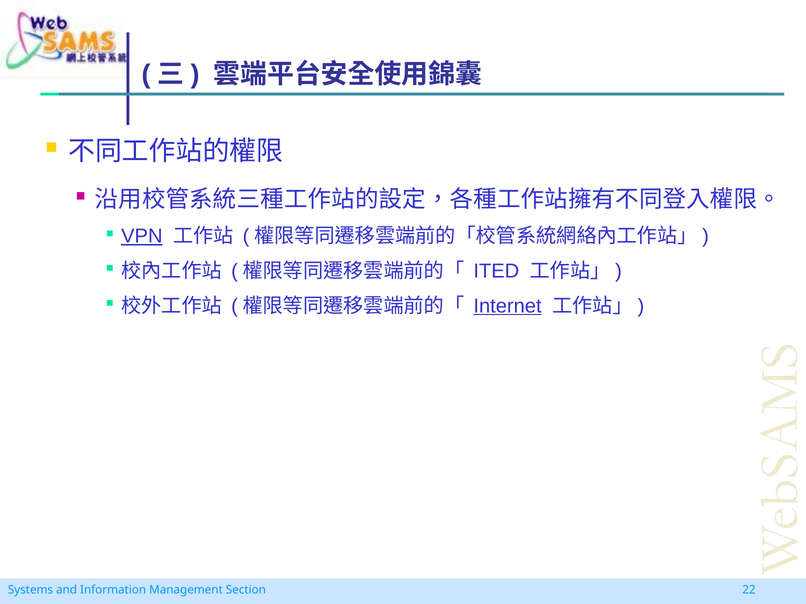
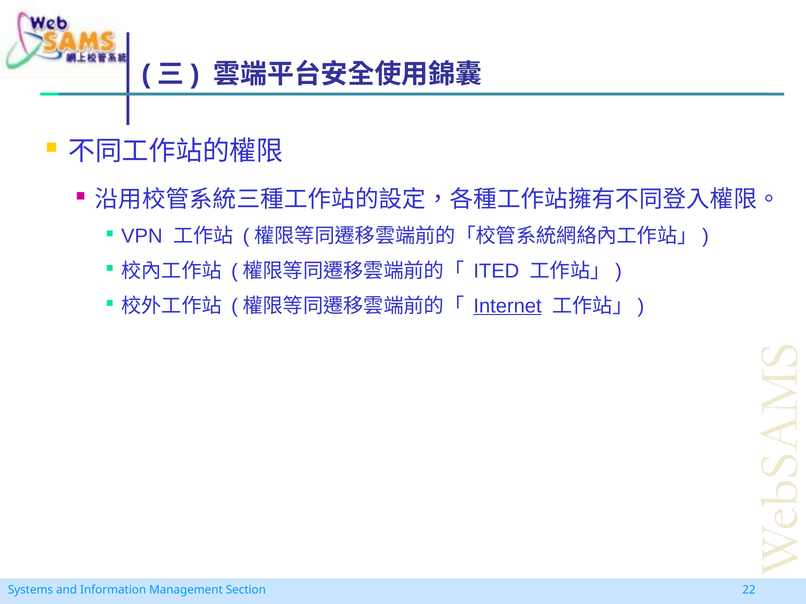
VPN underline: present -> none (142, 236)
